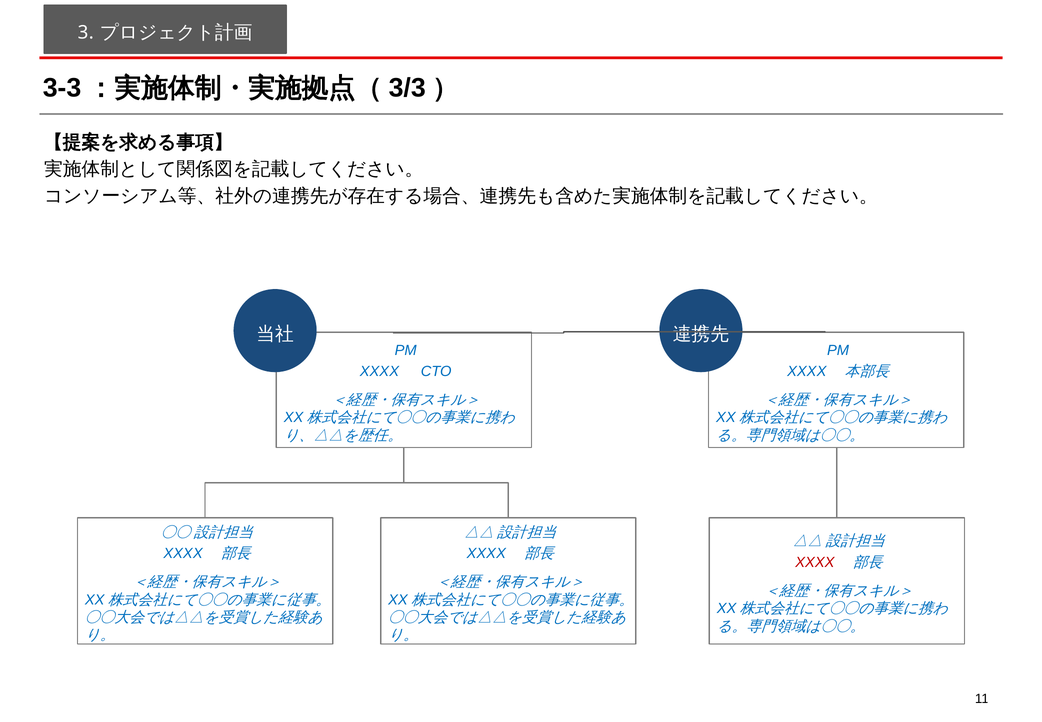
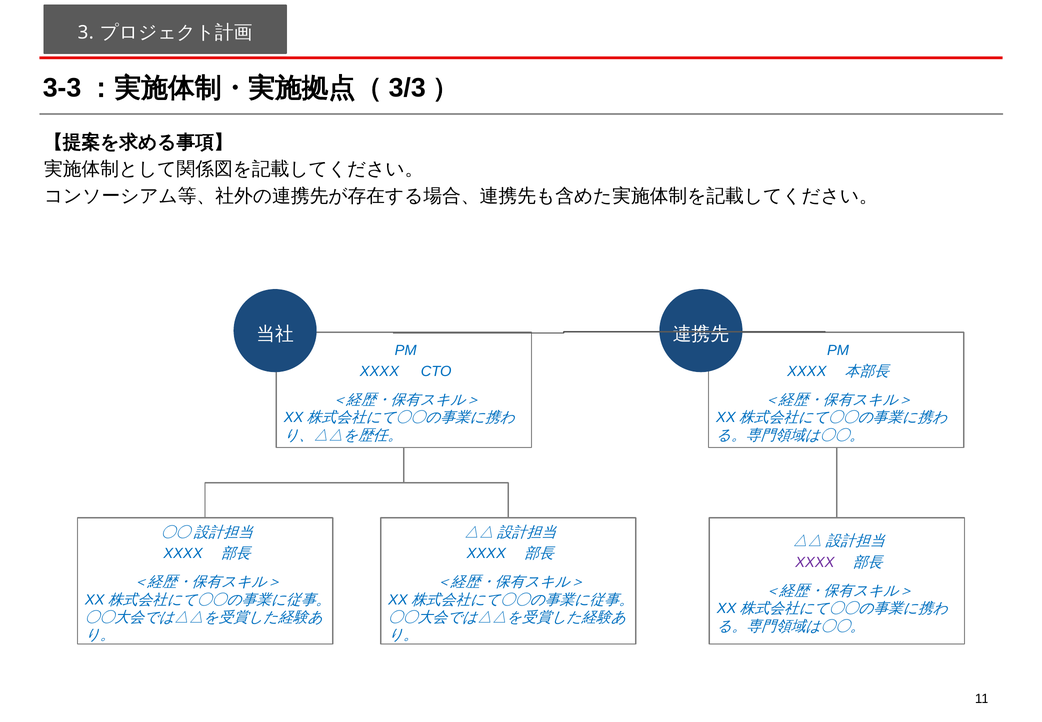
XXXX colour: red -> purple (815, 562)
